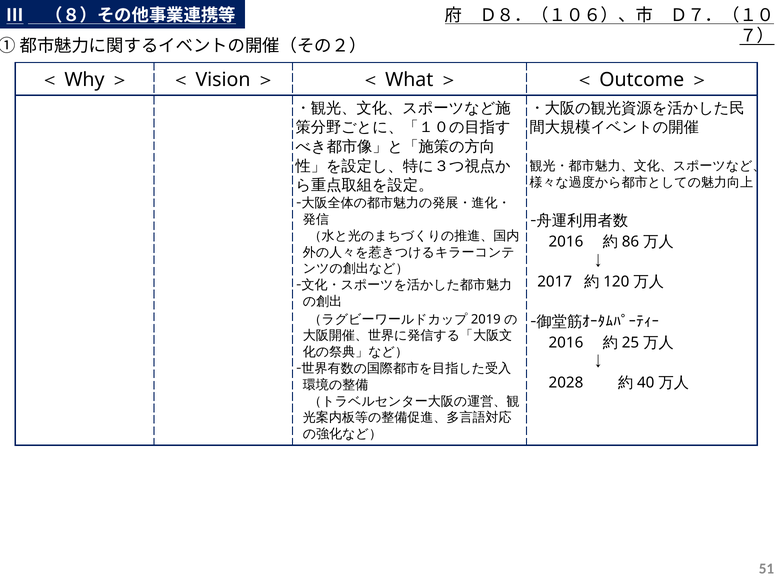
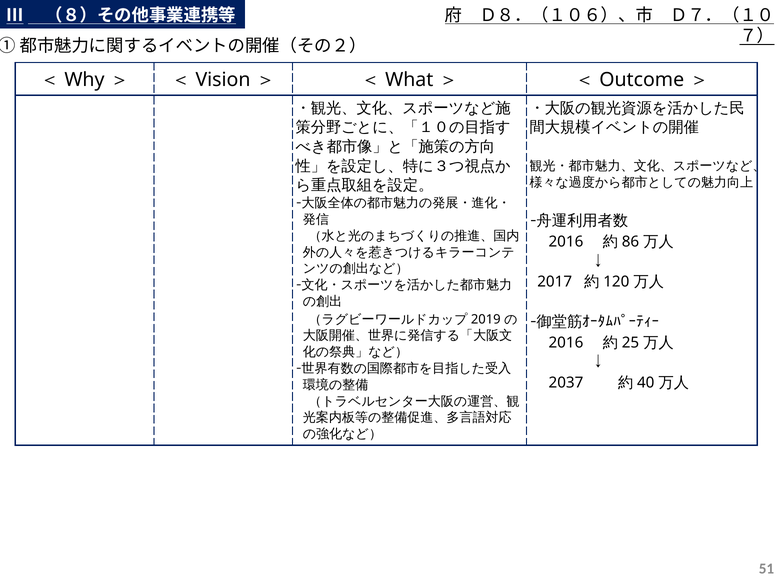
2028: 2028 -> 2037 (566, 383)
